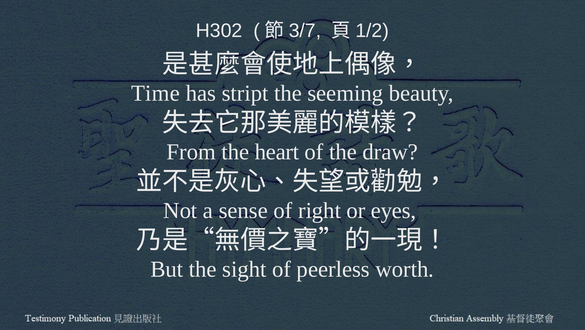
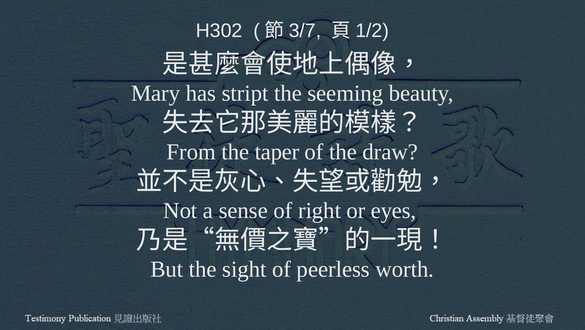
Time: Time -> Mary (156, 93)
heart: heart -> taper (277, 152)
